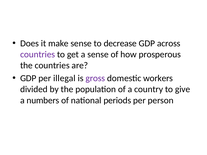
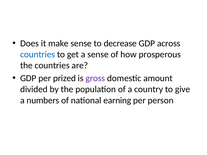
countries colour: purple -> blue (38, 54)
illegal: illegal -> prized (64, 78)
workers: workers -> amount (158, 78)
periods: periods -> earning (117, 100)
